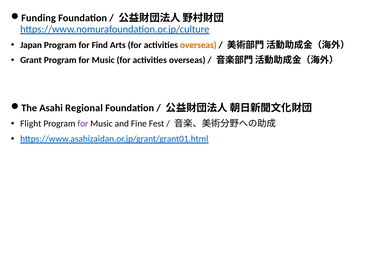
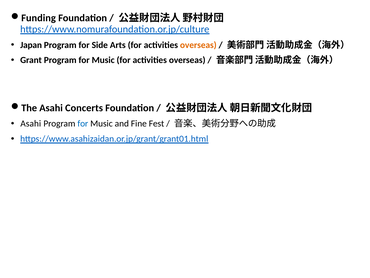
Find: Find -> Side (100, 45)
Regional: Regional -> Concerts (84, 108)
Flight: Flight -> Asahi (31, 123)
for colour: purple -> blue (83, 123)
